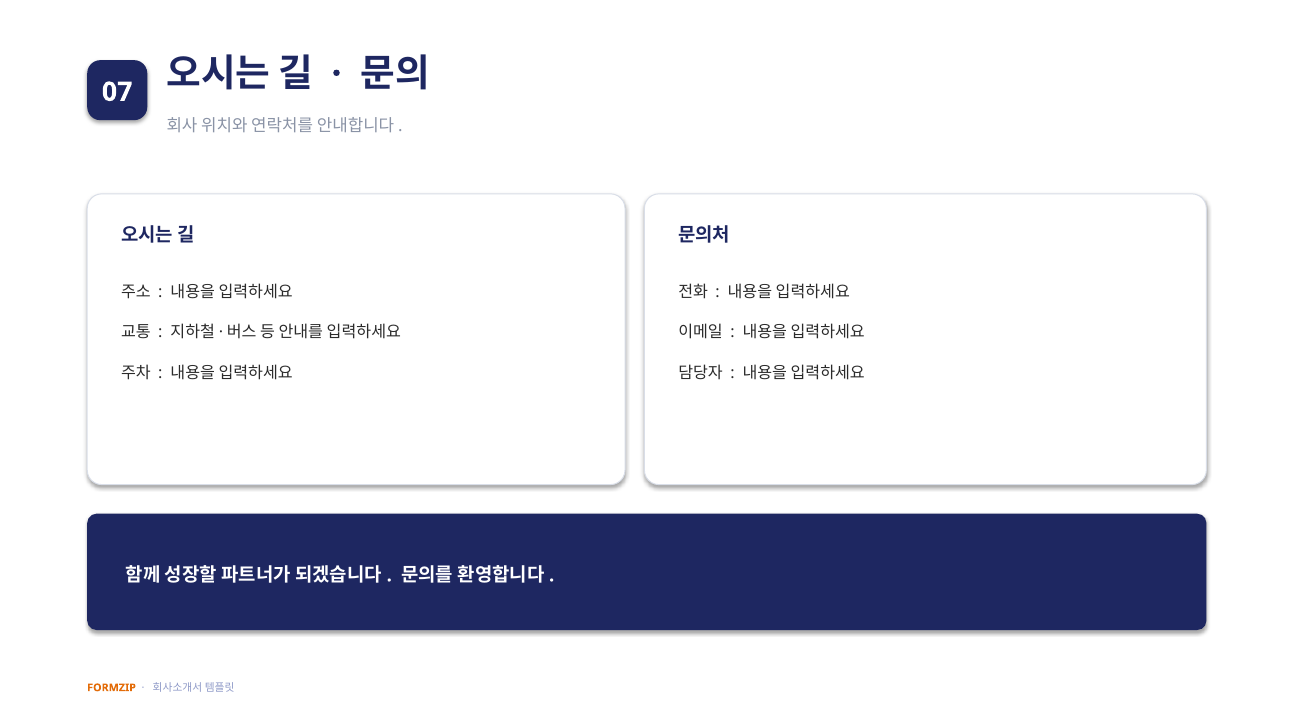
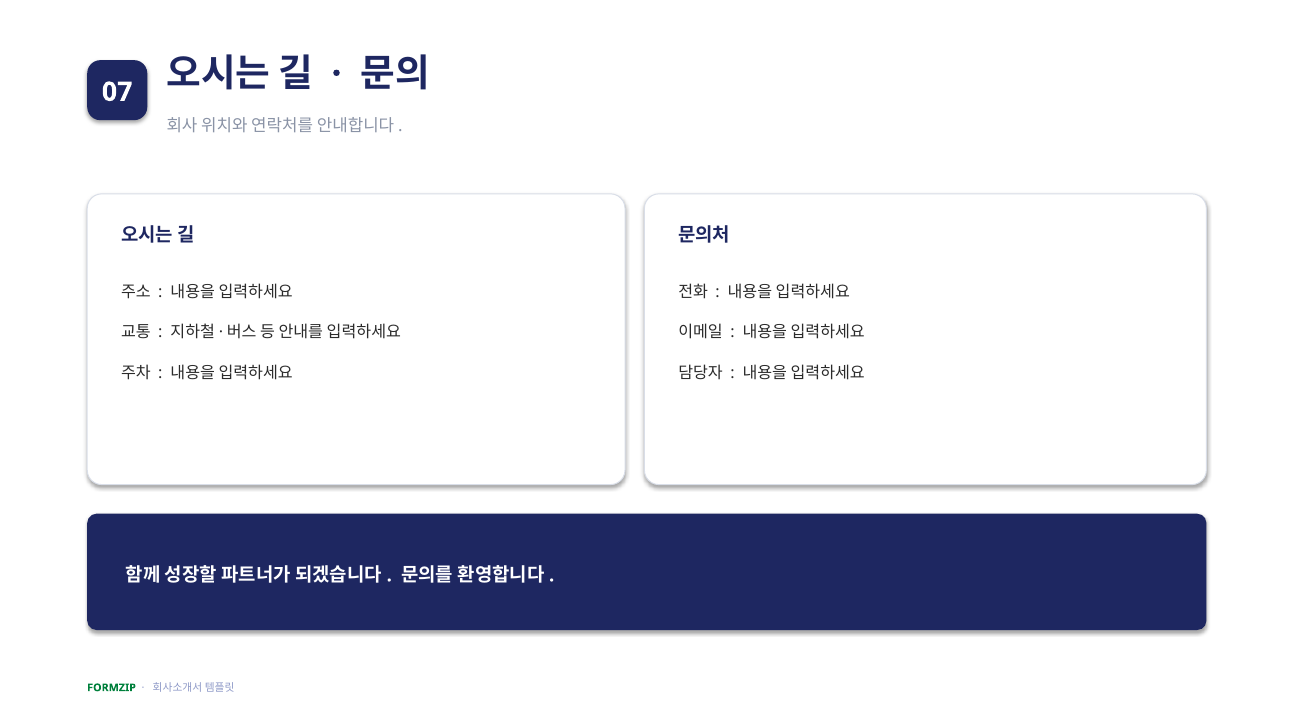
FORMZIP colour: orange -> green (112, 687)
